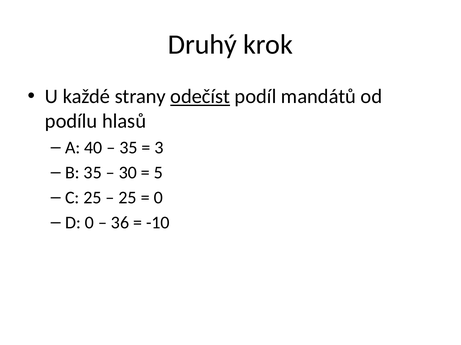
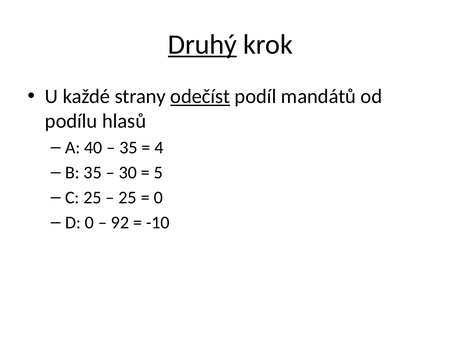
Druhý underline: none -> present (202, 45)
3: 3 -> 4 (159, 148)
36: 36 -> 92 (120, 223)
